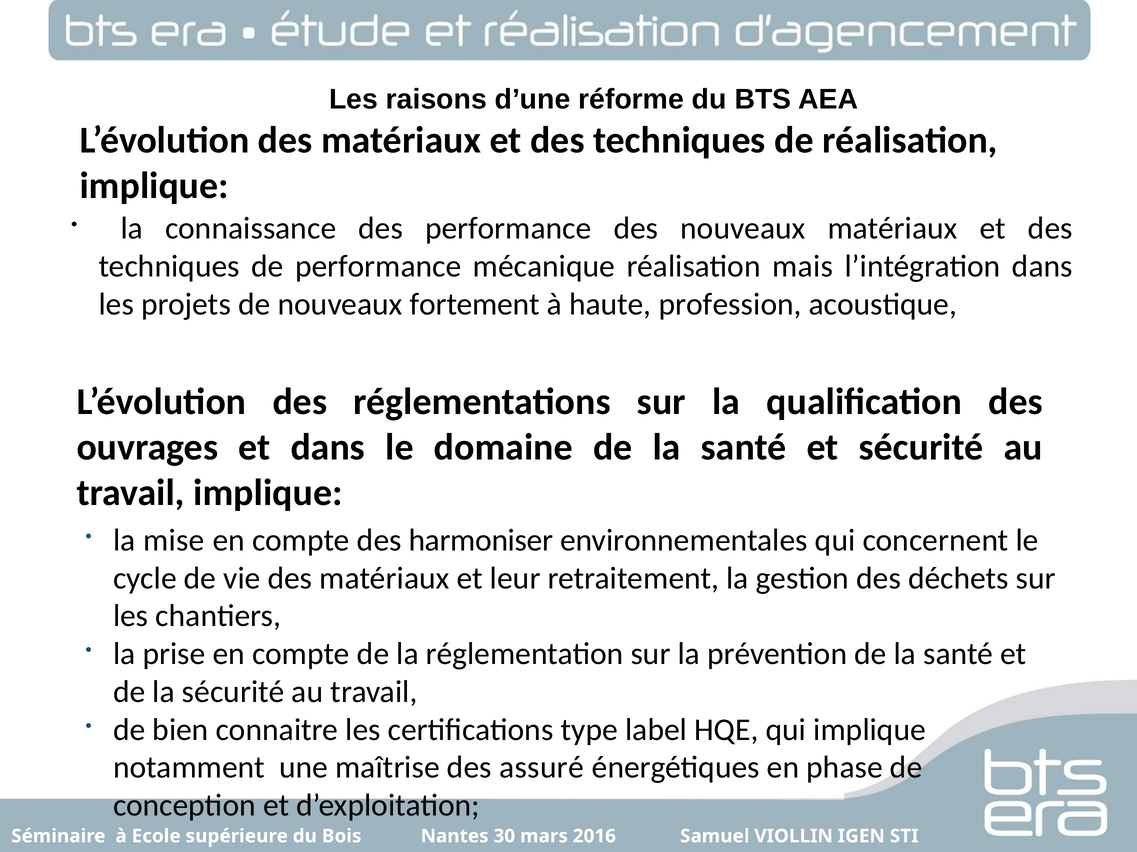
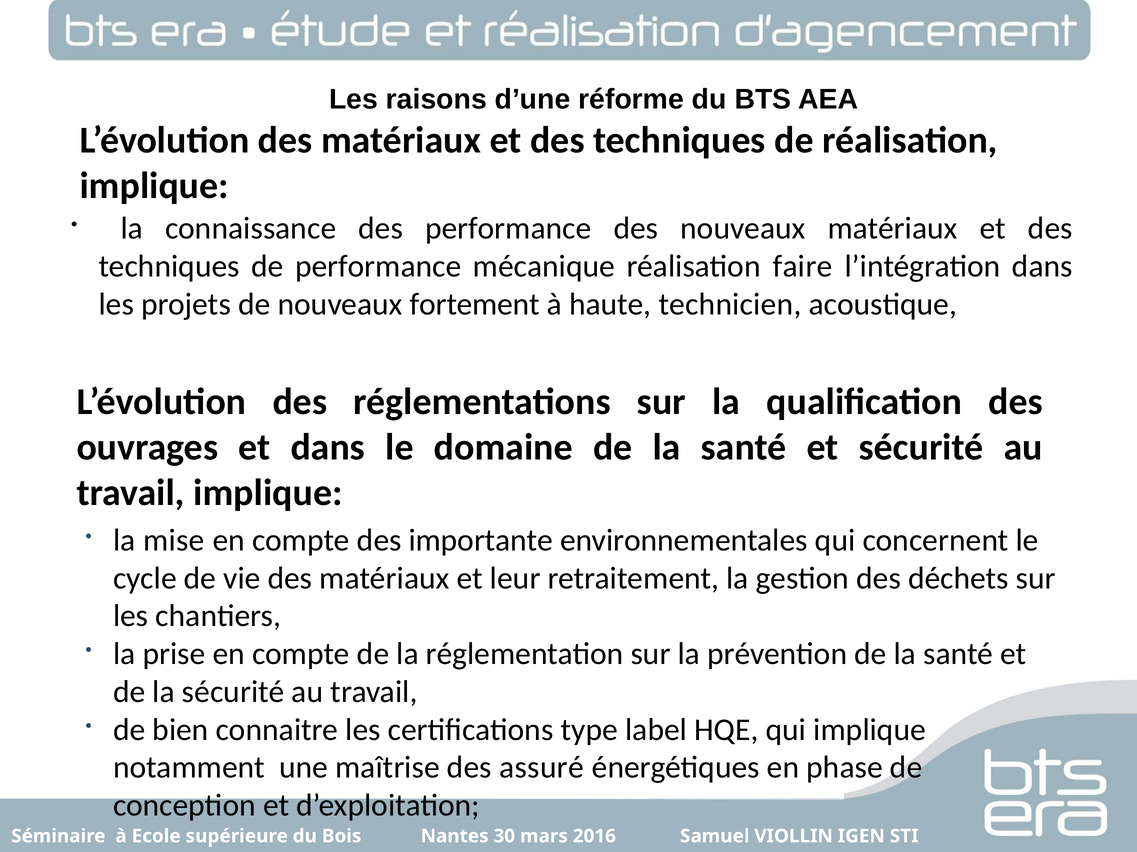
mais: mais -> faire (803, 266)
profession: profession -> technicien (730, 304)
harmoniser: harmoniser -> importante (481, 541)
